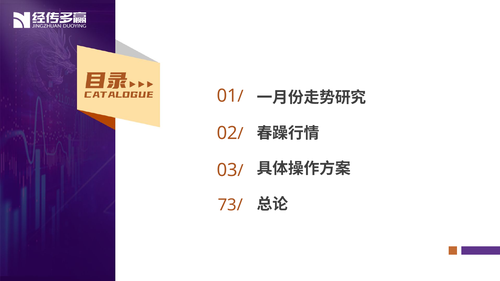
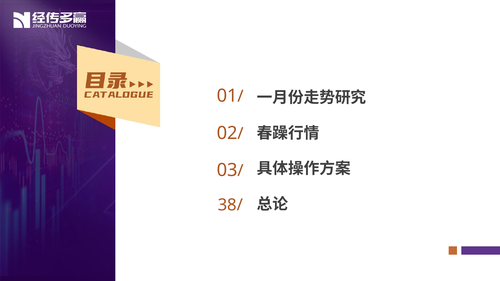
73/: 73/ -> 38/ (230, 205)
